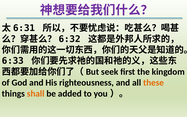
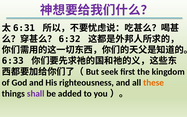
shall colour: orange -> purple (36, 94)
